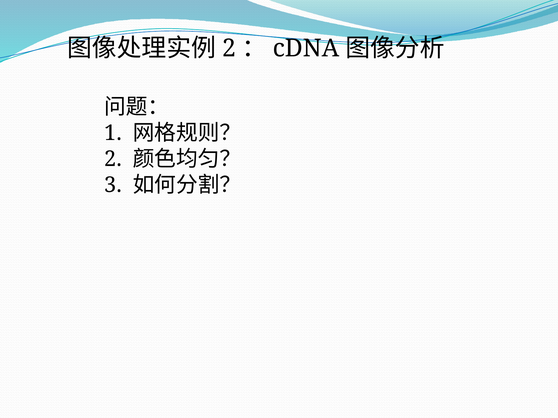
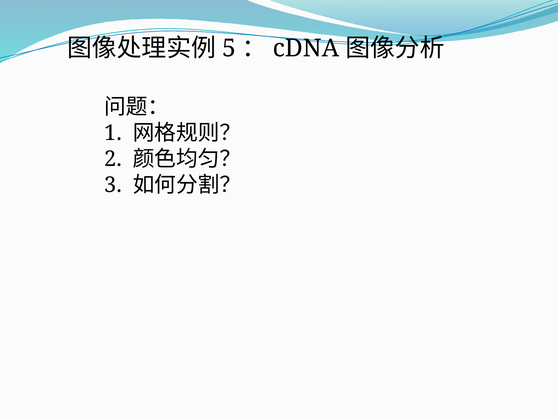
2: 2 -> 5 (229, 48)
